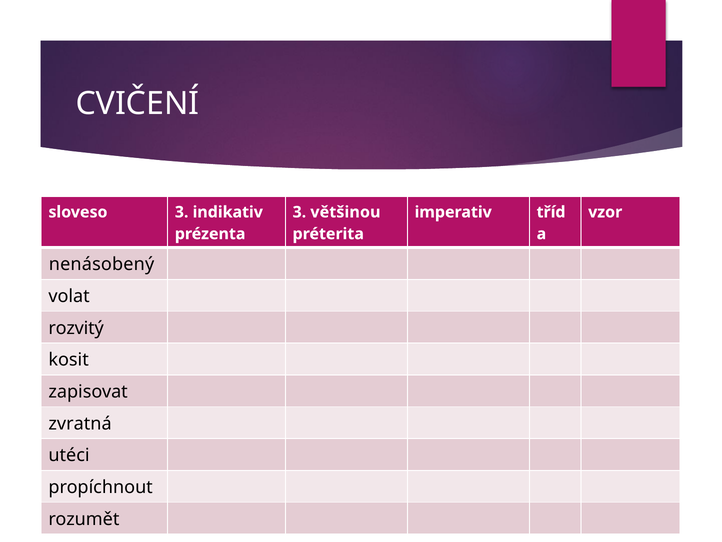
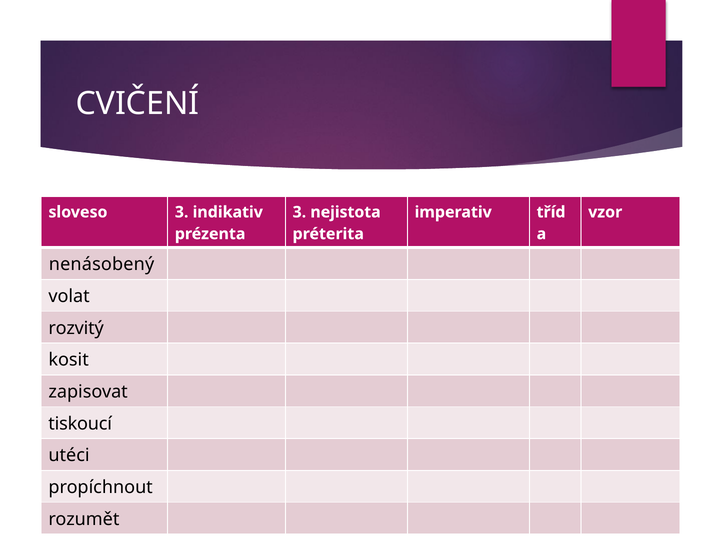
většinou: většinou -> nejistota (346, 212)
zvratná: zvratná -> tiskoucí (80, 423)
